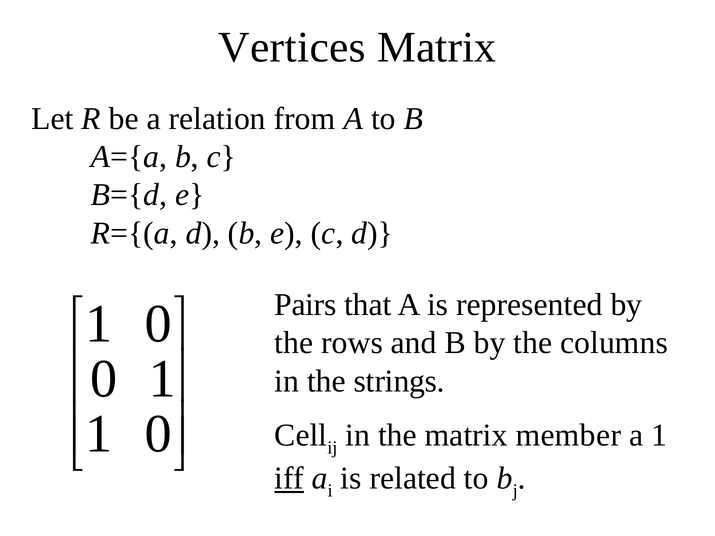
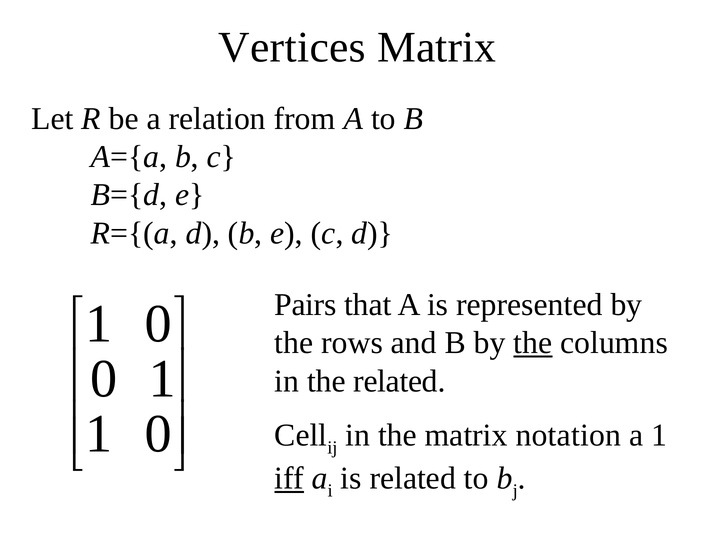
the underline: none -> present (533, 343)
the strings: strings -> related (399, 381)
member: member -> notation (568, 435)
